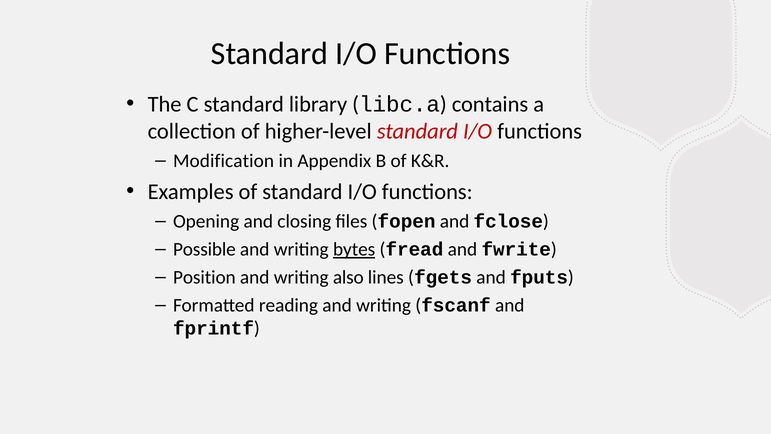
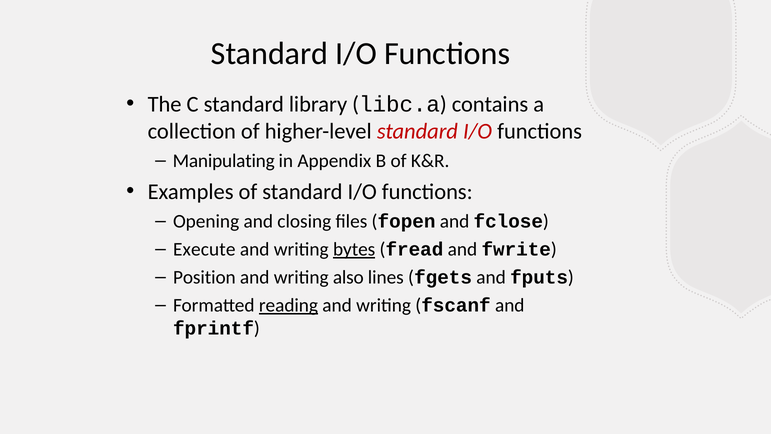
Modification: Modification -> Manipulating (224, 161)
Possible: Possible -> Execute (204, 249)
reading underline: none -> present (288, 305)
